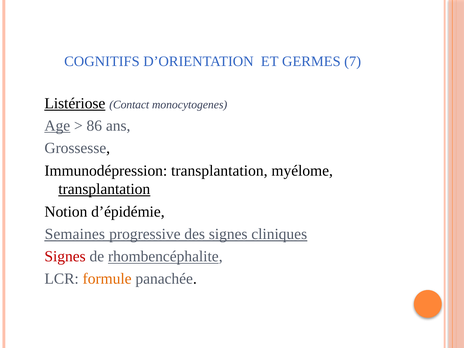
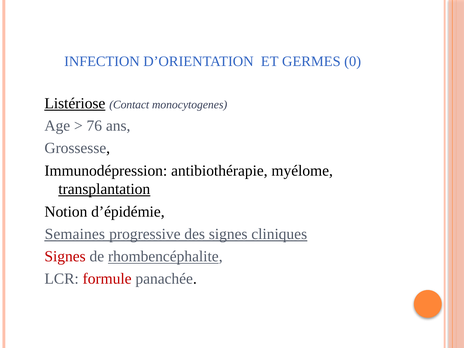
COGNITIFS: COGNITIFS -> INFECTION (102, 61)
7: 7 -> 0 (353, 61)
Age underline: present -> none (57, 126)
86: 86 -> 76 (94, 126)
Immunodépression transplantation: transplantation -> antibiothérapie (219, 171)
formule colour: orange -> red (107, 279)
